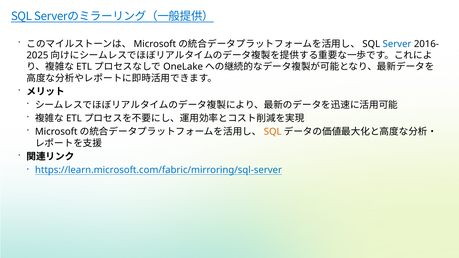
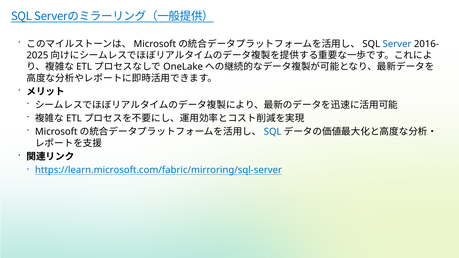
SQL colour: orange -> blue (273, 132)
